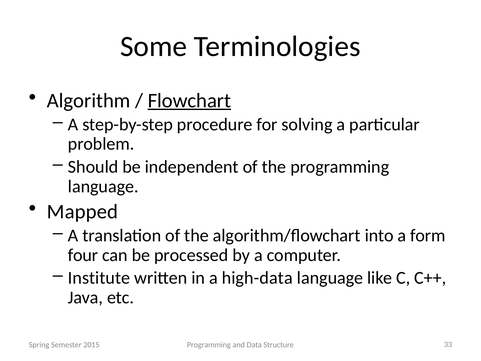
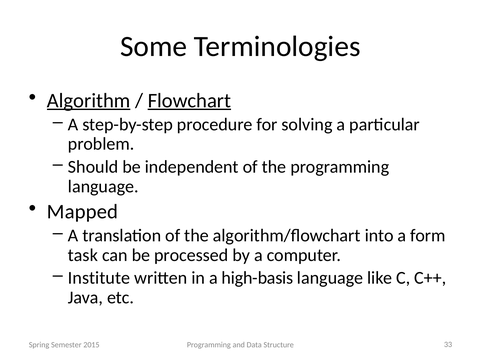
Algorithm underline: none -> present (89, 100)
four: four -> task (83, 255)
high-data: high-data -> high-basis (257, 278)
